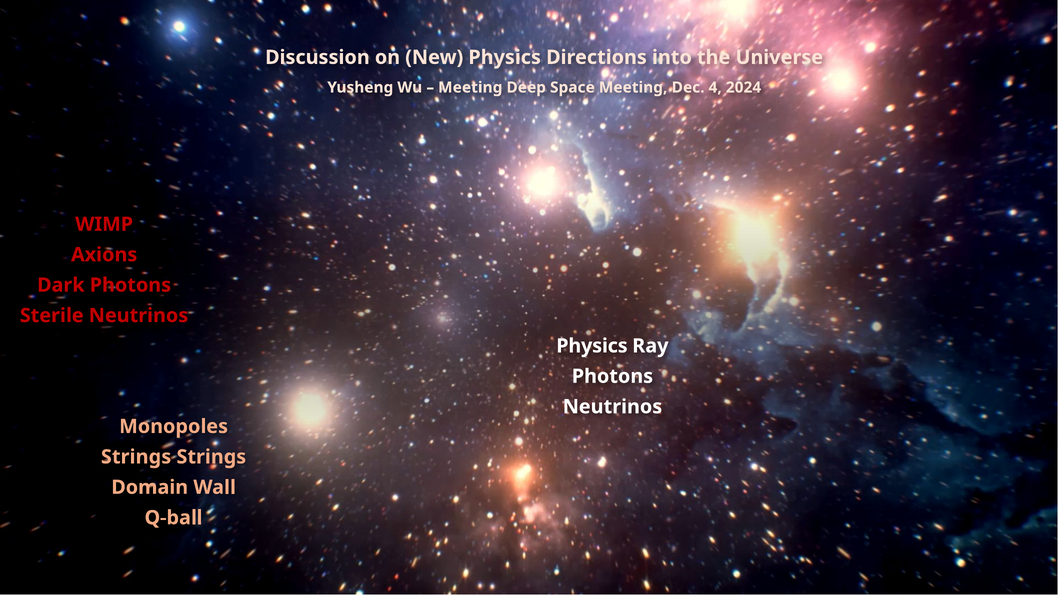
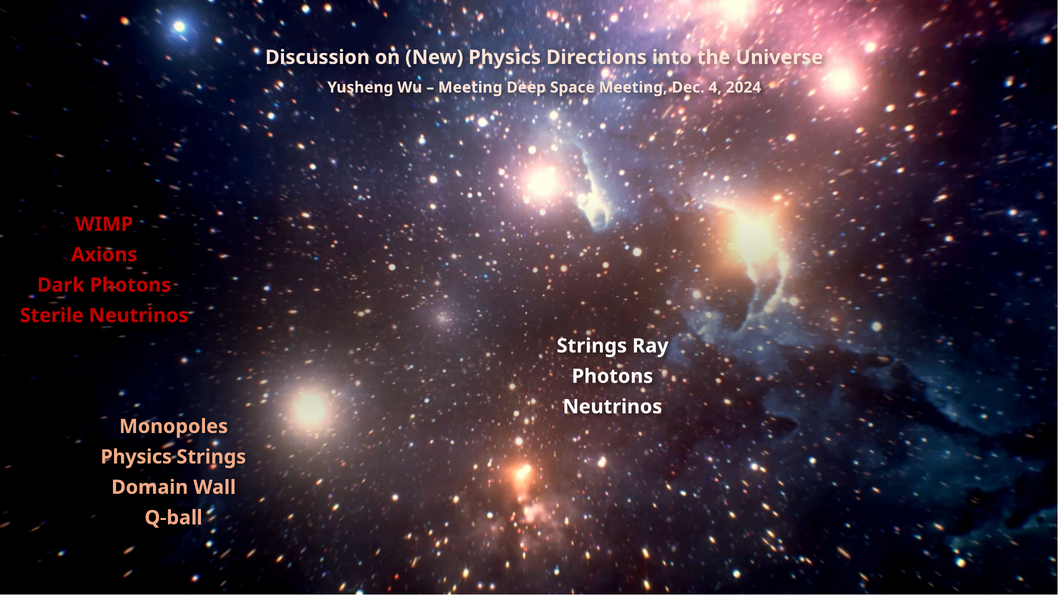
Physics: Physics -> Strings (592, 346)
Strings: Strings -> Physics (136, 457)
